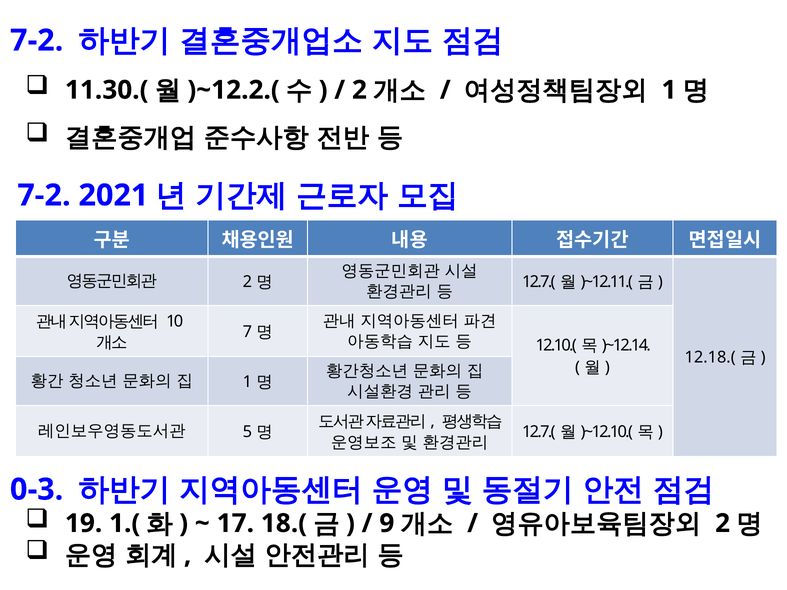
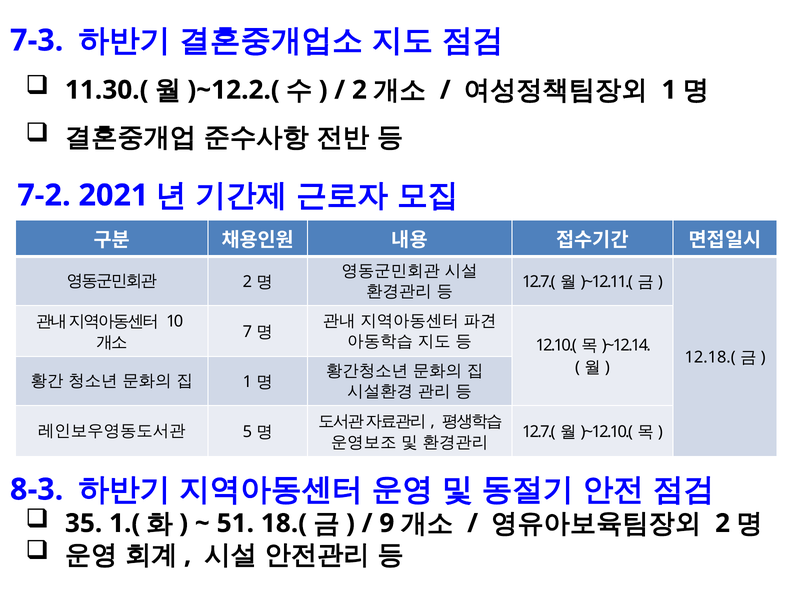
7-2: 7-2 -> 7-3 (37, 40)
0-3: 0-3 -> 8-3 (37, 490)
19: 19 -> 35 (84, 524)
17: 17 -> 51 (235, 524)
